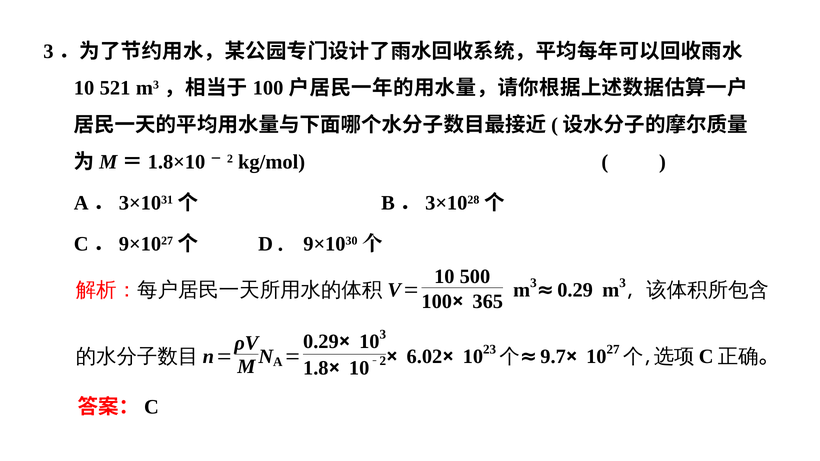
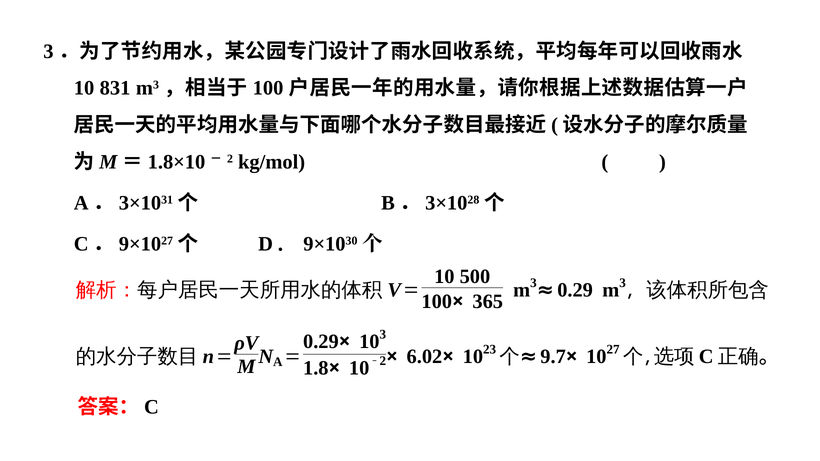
521: 521 -> 831 (115, 88)
